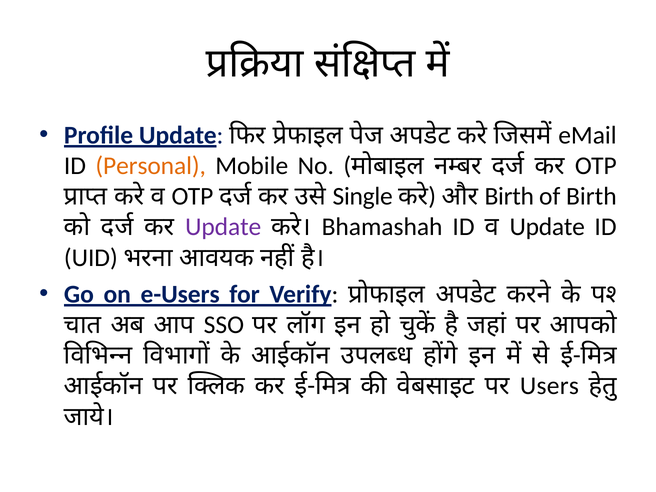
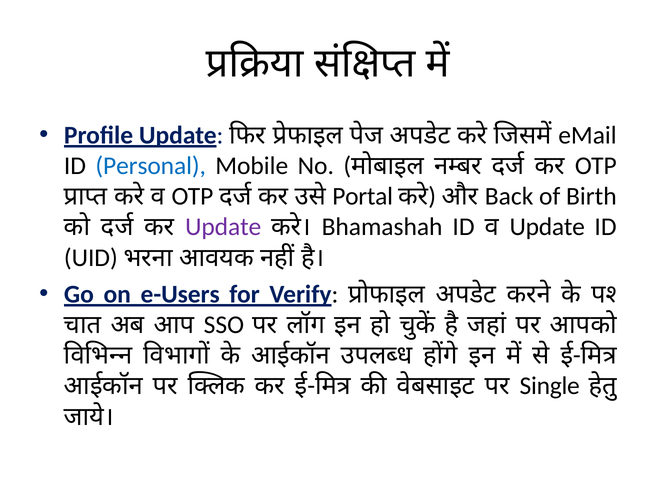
Personal colour: orange -> blue (151, 166)
Single: Single -> Portal (363, 196)
Birth: Birth -> Back (509, 196)
Users: Users -> Single (550, 386)
